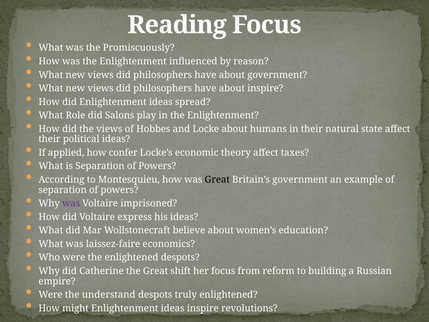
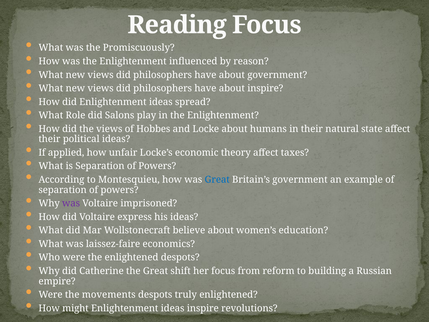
confer: confer -> unfair (123, 153)
Great colour: black -> blue (217, 180)
understand: understand -> movements (109, 295)
